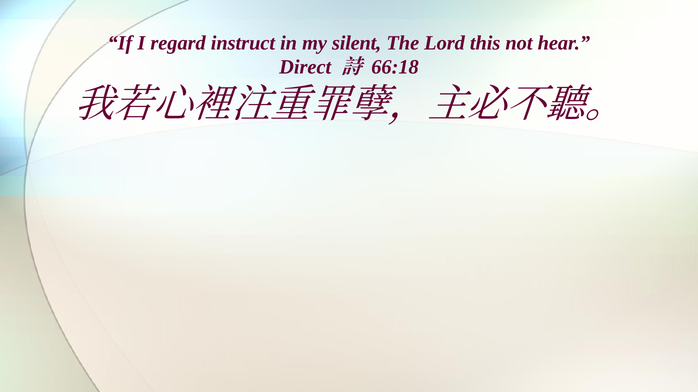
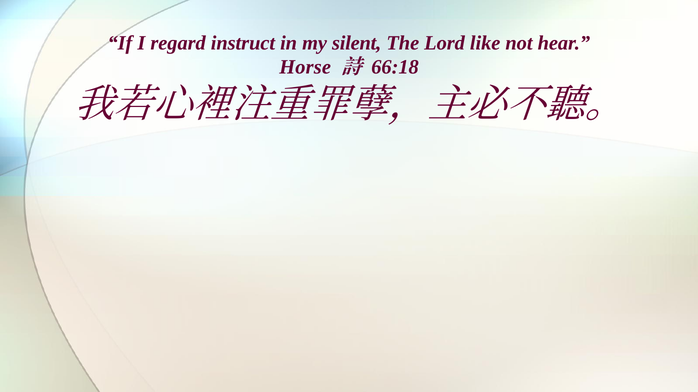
this: this -> like (485, 43)
Direct: Direct -> Horse (305, 67)
